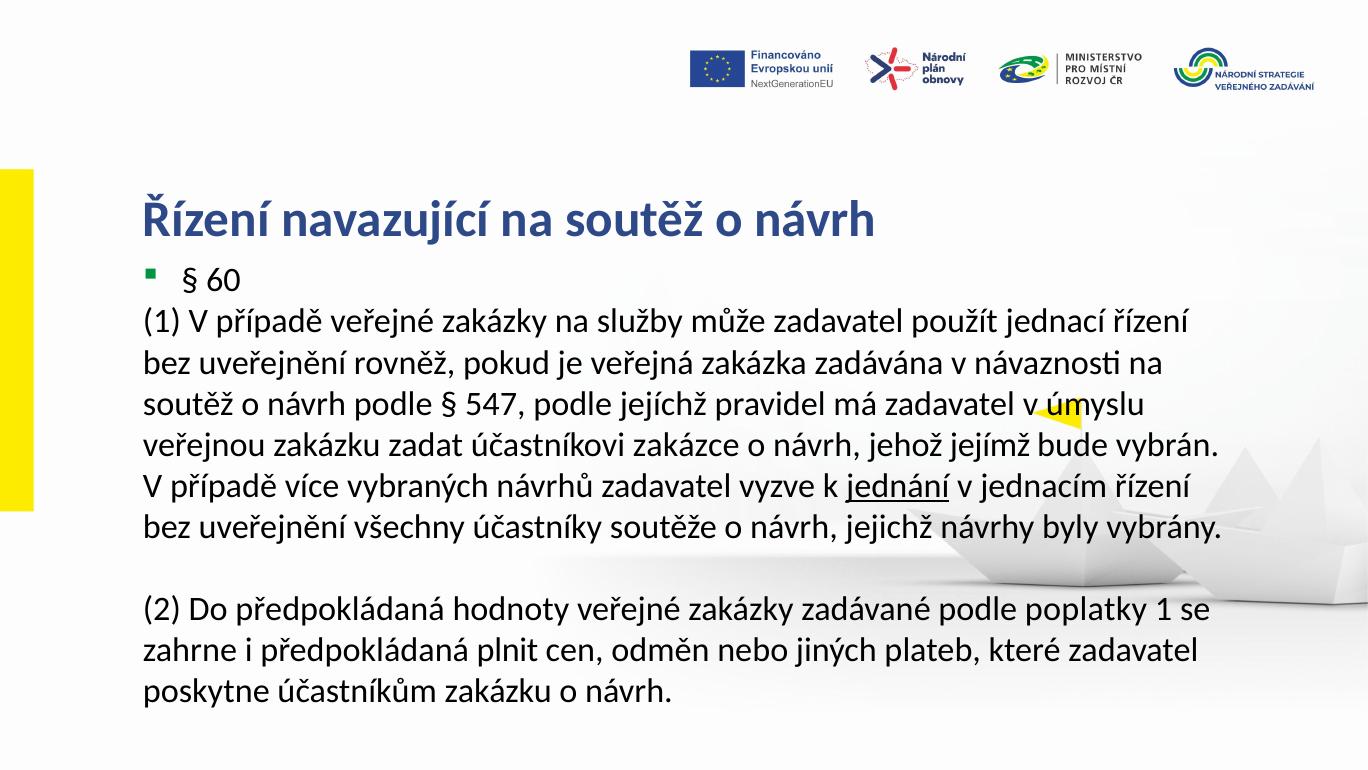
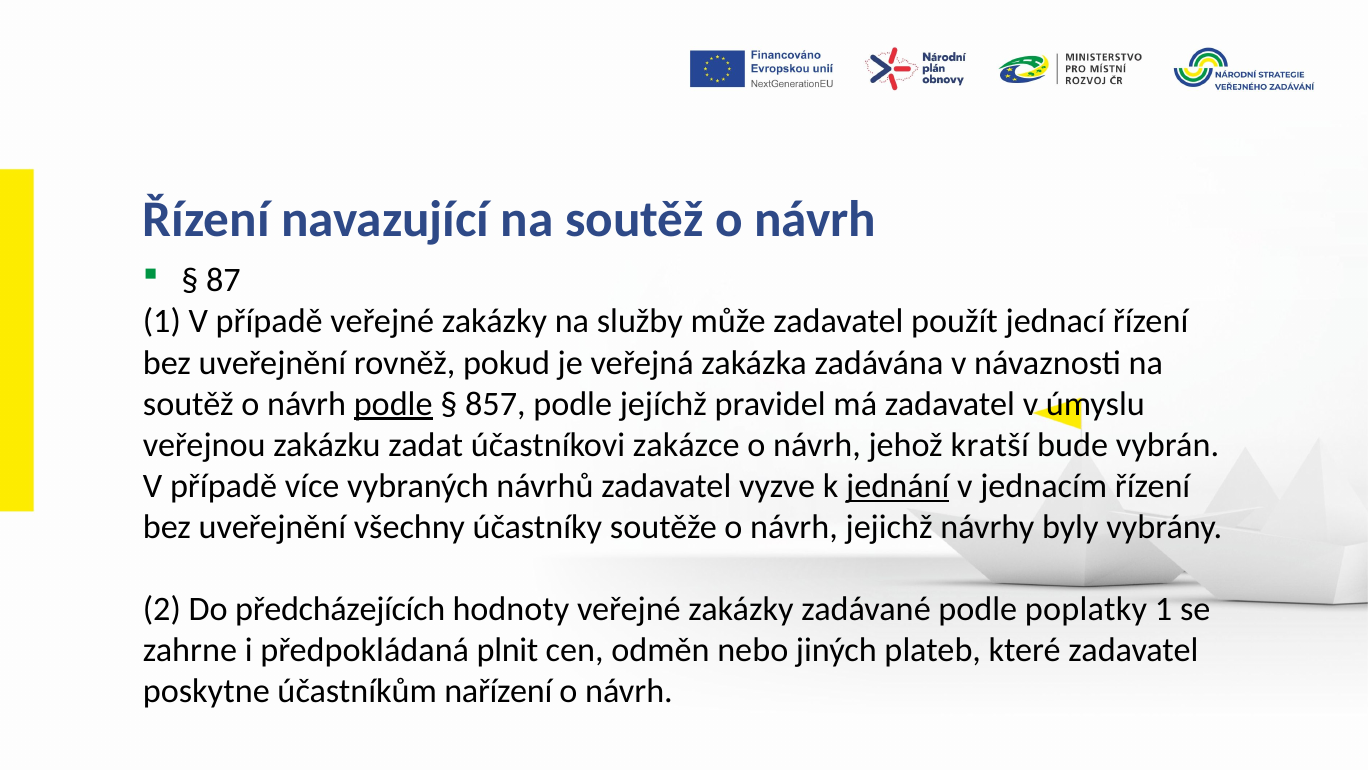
60: 60 -> 87 (223, 280)
podle underline: none -> present (393, 404)
547: 547 -> 857 (495, 404)
jejímž: jejímž -> kratší (990, 445)
Do předpokládaná: předpokládaná -> předcházejících (340, 609)
účastníkům zakázku: zakázku -> nařízení (498, 691)
